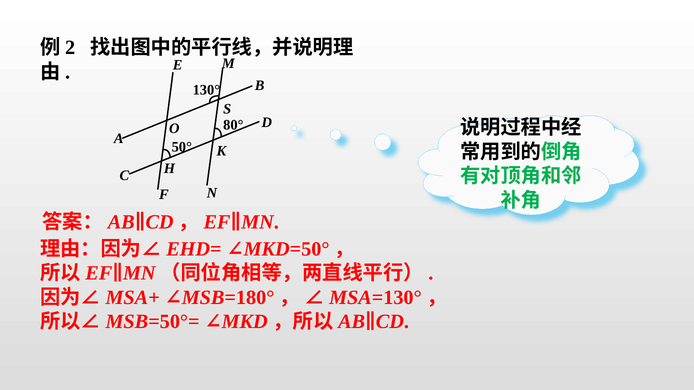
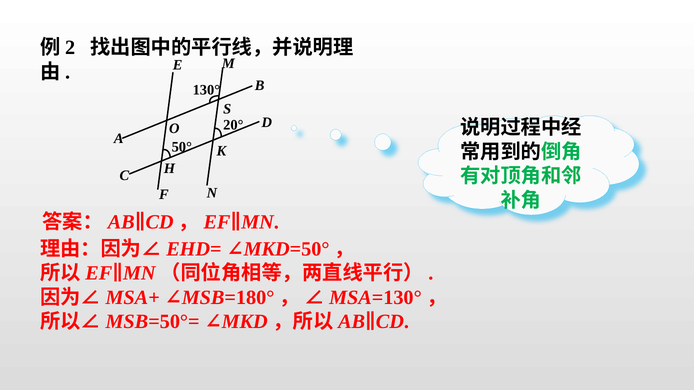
80°: 80° -> 20° (233, 125)
